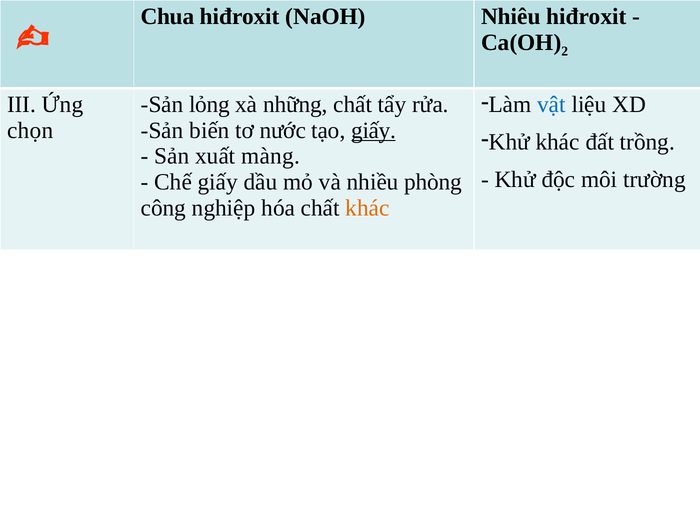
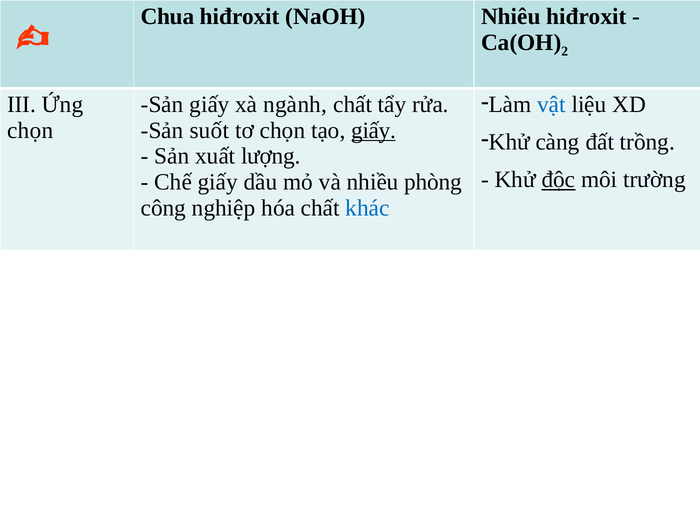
Sản lỏng: lỏng -> giấy (209, 105)
những: những -> ngành (295, 105)
biến: biến -> suốt (209, 130)
tơ nước: nước -> chọn (283, 130)
Khử khác: khác -> càng (558, 142)
màng: màng -> lượng (271, 156)
độc underline: none -> present (558, 180)
khác colour: orange -> blue (367, 208)
